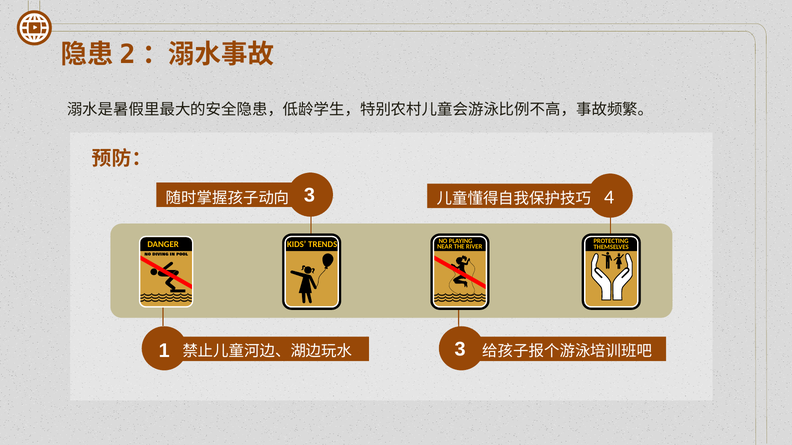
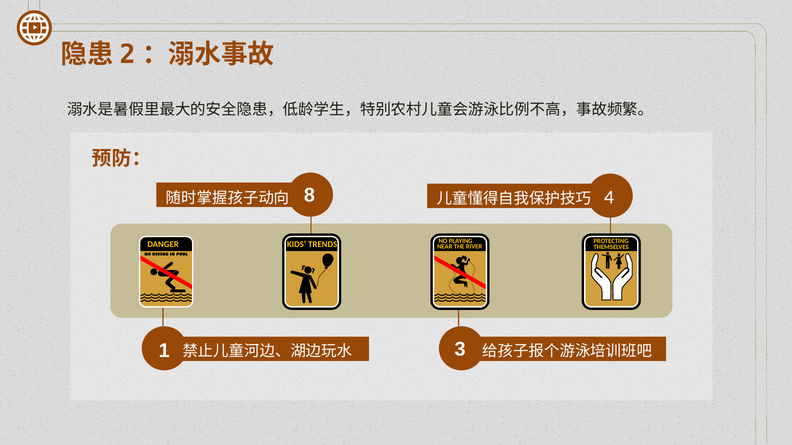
3: 3 -> 8 (309, 195)
